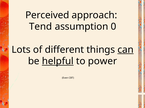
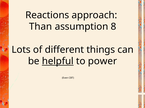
Perceived: Perceived -> Reactions (47, 15)
Tend: Tend -> Than (41, 27)
0: 0 -> 8 (113, 27)
can underline: present -> none (126, 50)
